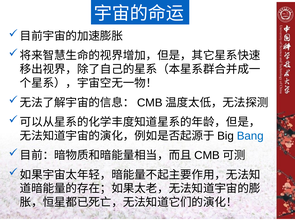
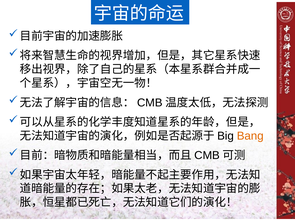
Bang colour: blue -> orange (250, 136)
